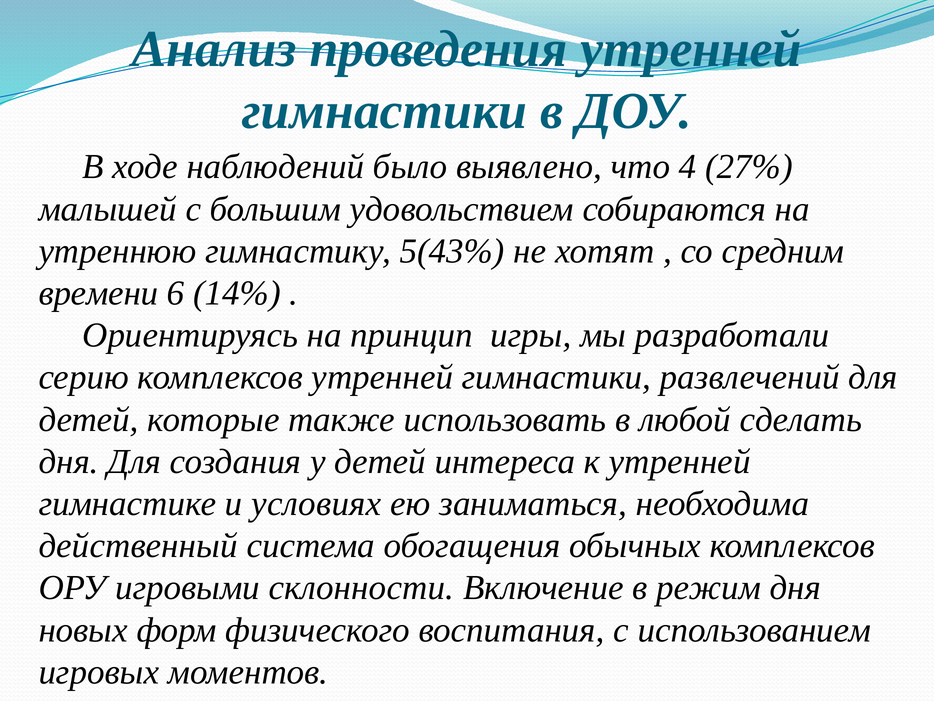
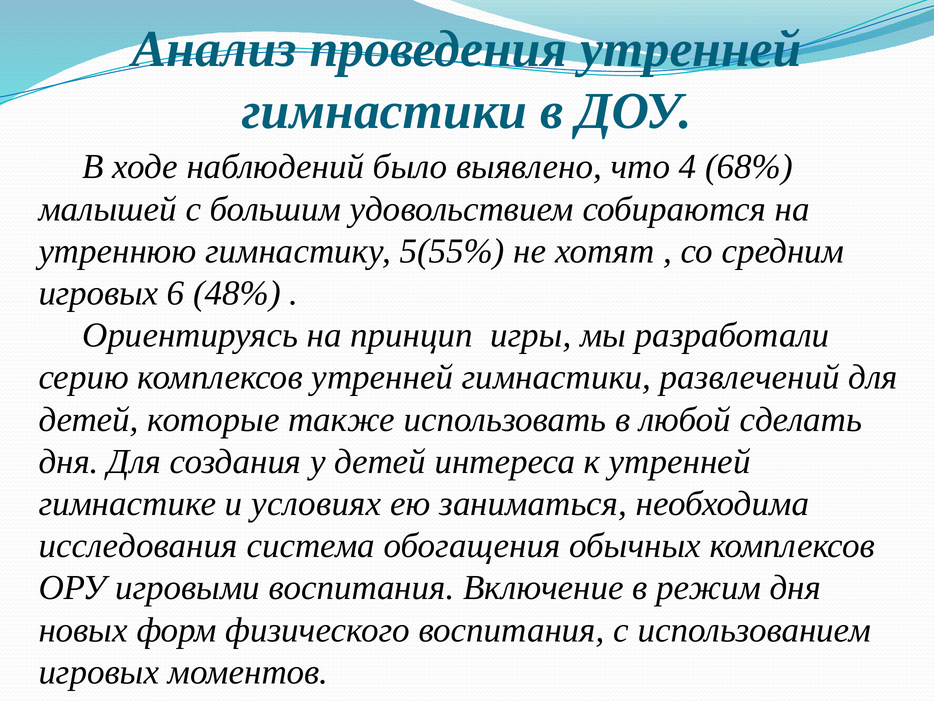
27%: 27% -> 68% (749, 167)
5(43%: 5(43% -> 5(55% (452, 251)
времени: времени -> игровых (98, 293)
14%: 14% -> 48% (237, 293)
действенный: действенный -> исследования (138, 545)
игровыми склонности: склонности -> воспитания (361, 587)
